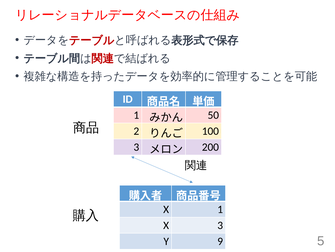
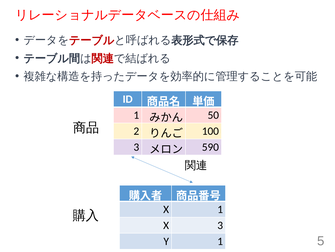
200: 200 -> 590 (210, 147)
Y 9: 9 -> 1 (220, 241)
